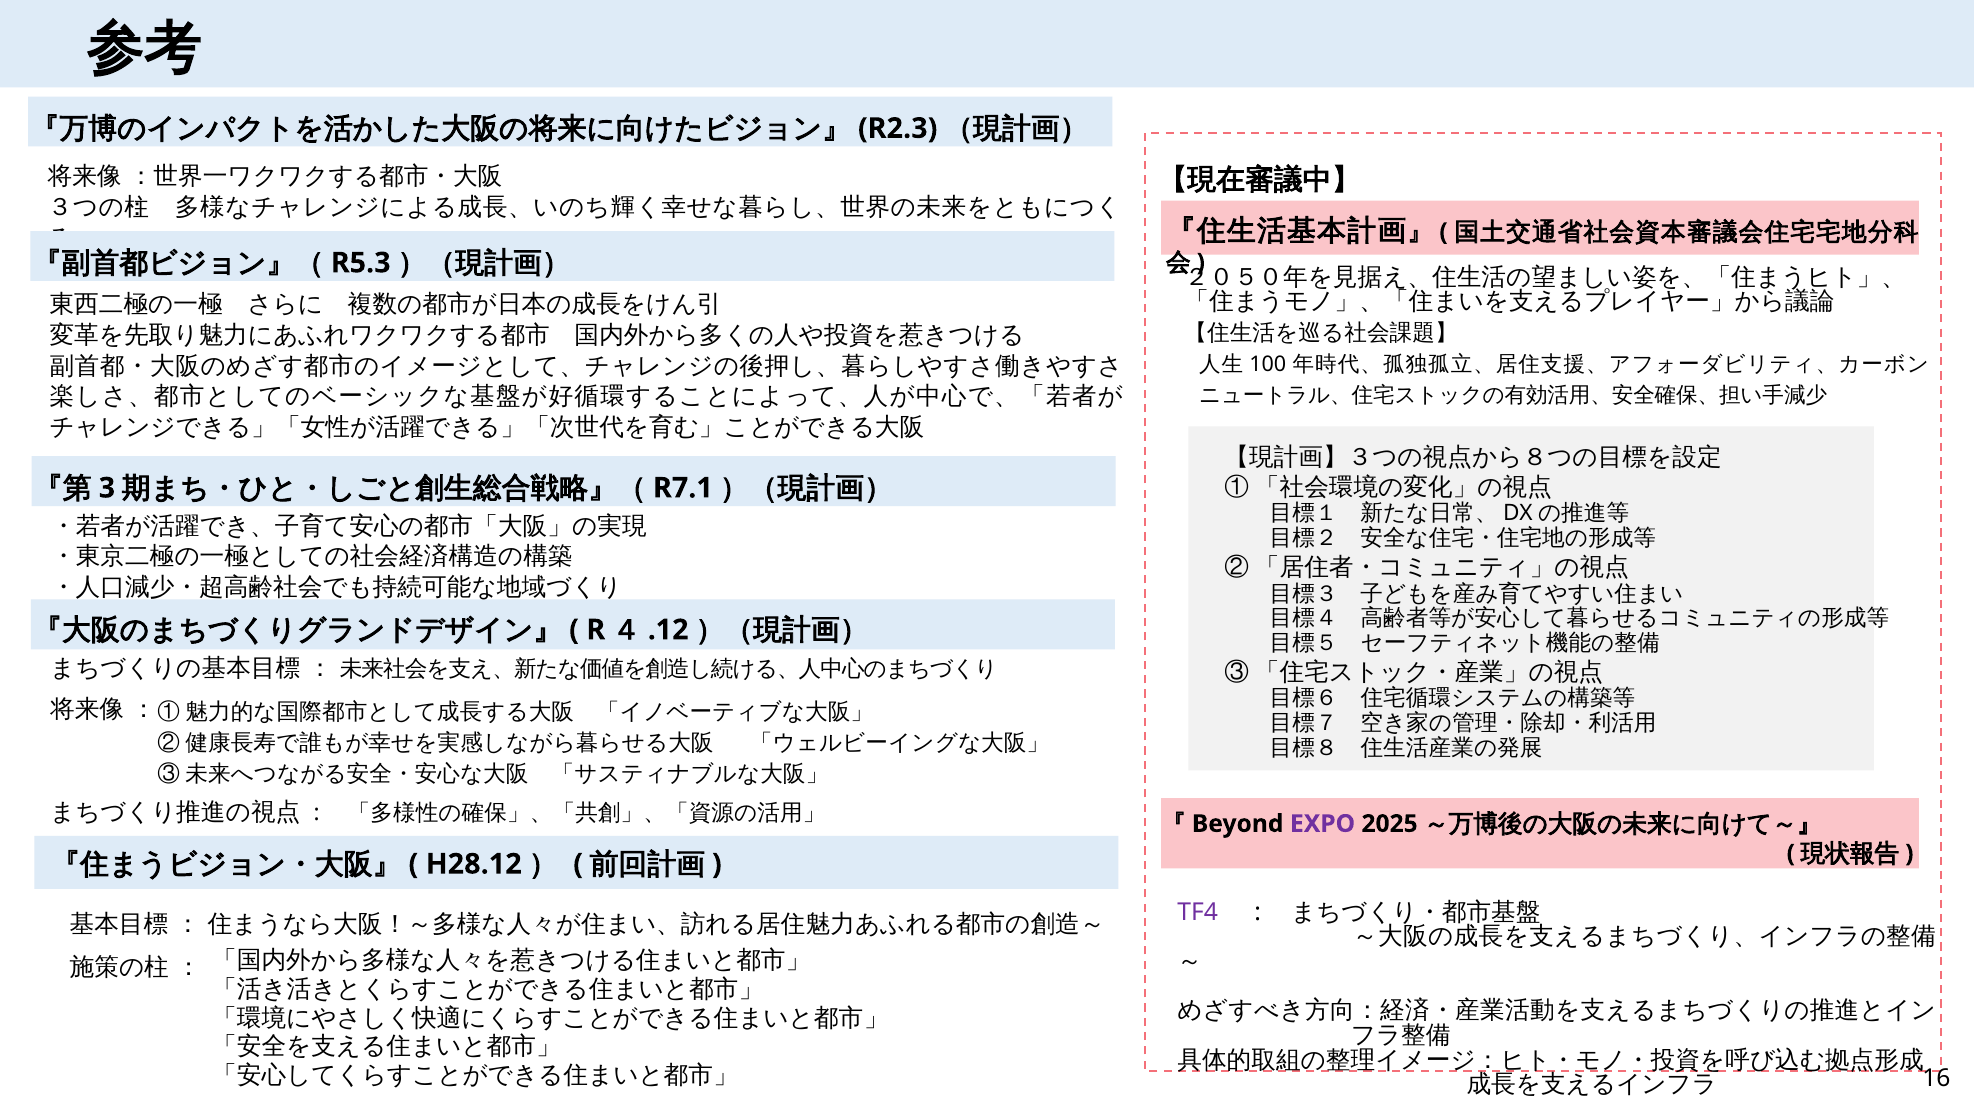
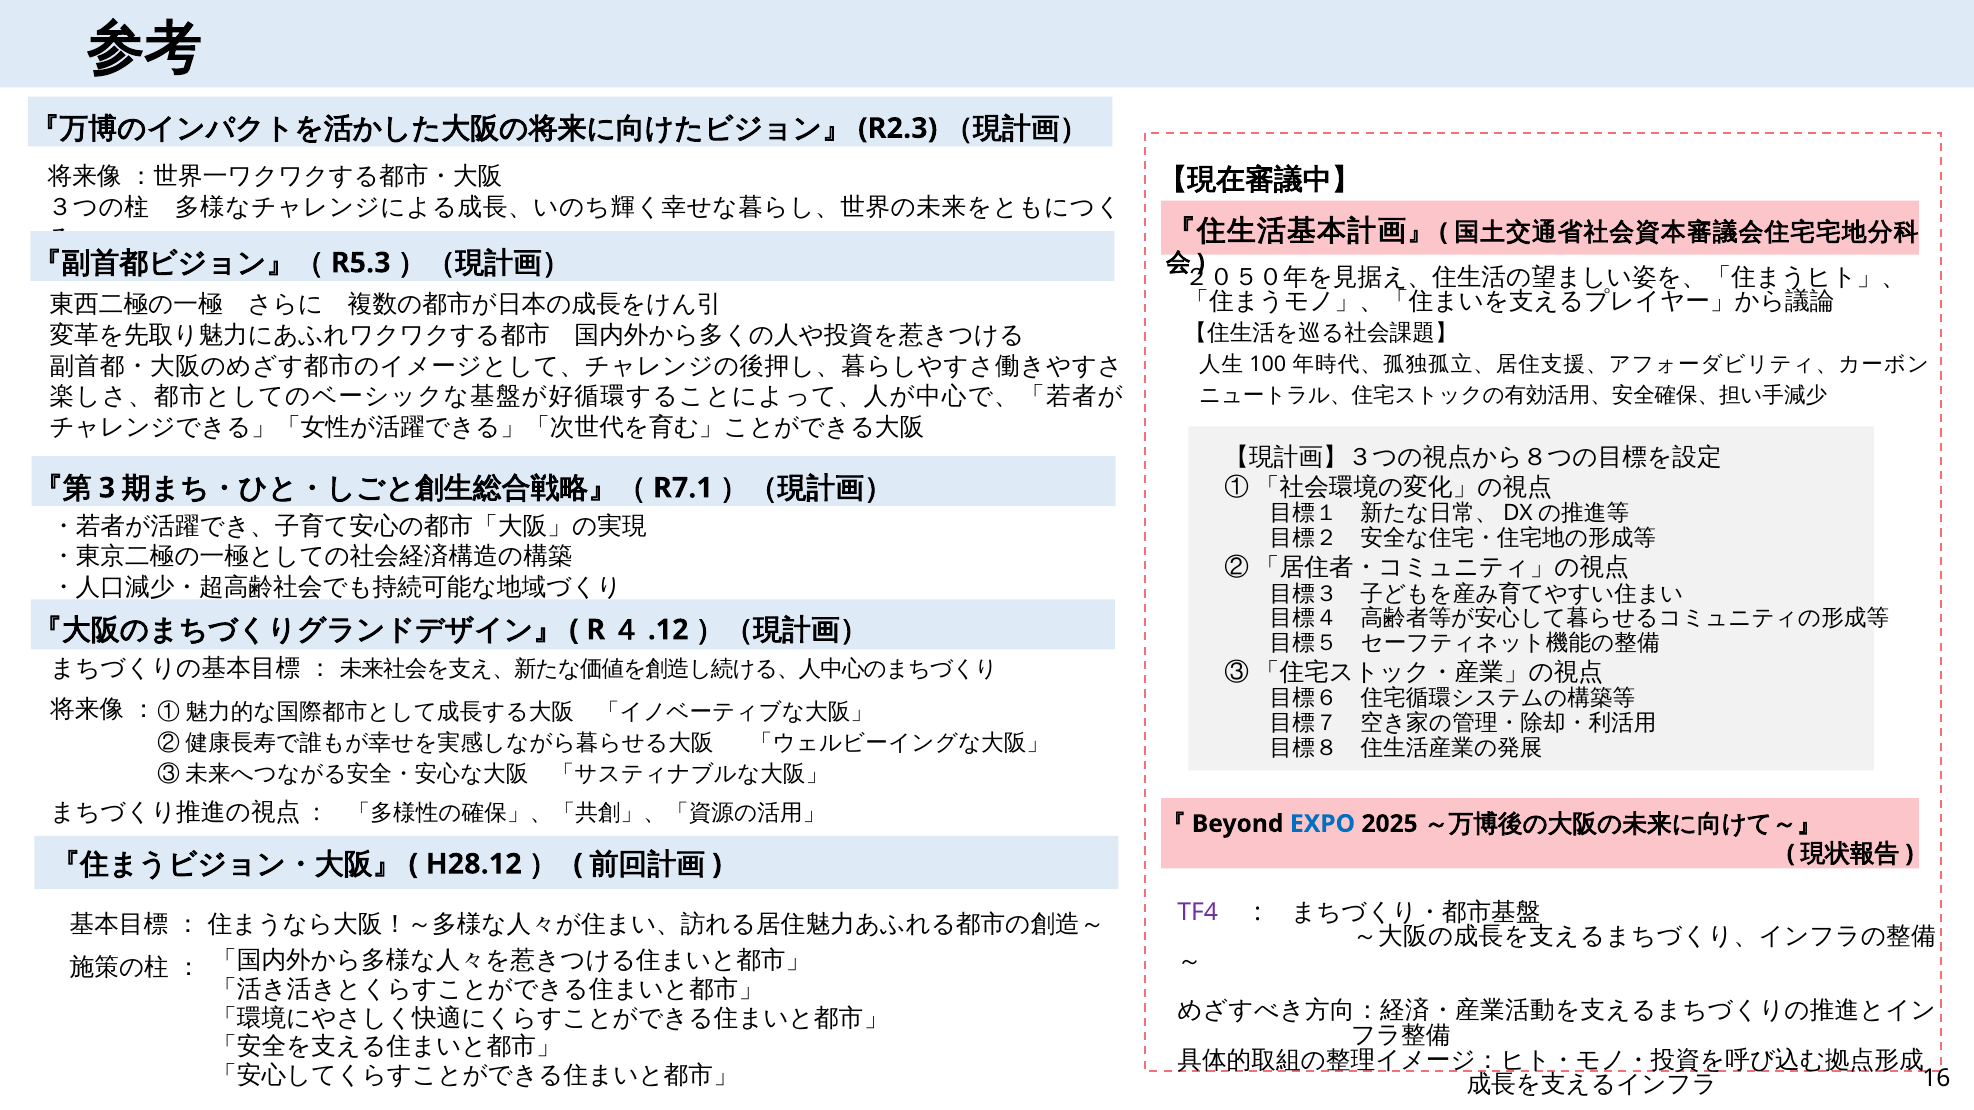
EXPO colour: purple -> blue (1323, 824)
